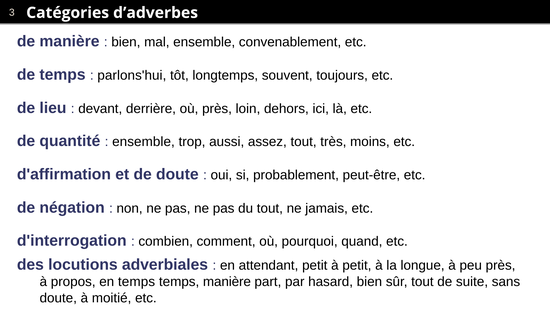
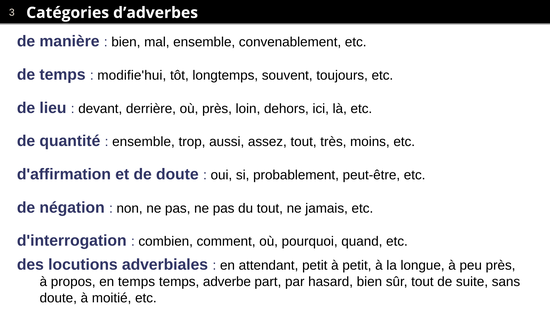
parlons'hui: parlons'hui -> modifie'hui (132, 75)
temps manière: manière -> adverbe (227, 282)
